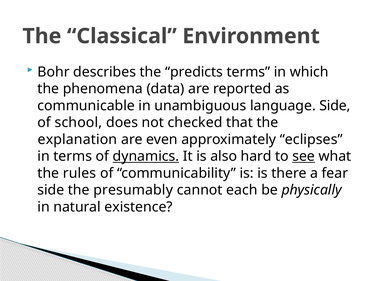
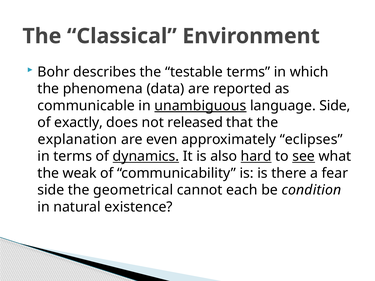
predicts: predicts -> testable (194, 72)
unambiguous underline: none -> present (200, 106)
school: school -> exactly (79, 123)
checked: checked -> released (195, 123)
hard underline: none -> present (256, 156)
rules: rules -> weak (80, 173)
presumably: presumably -> geometrical (133, 190)
physically: physically -> condition (311, 190)
